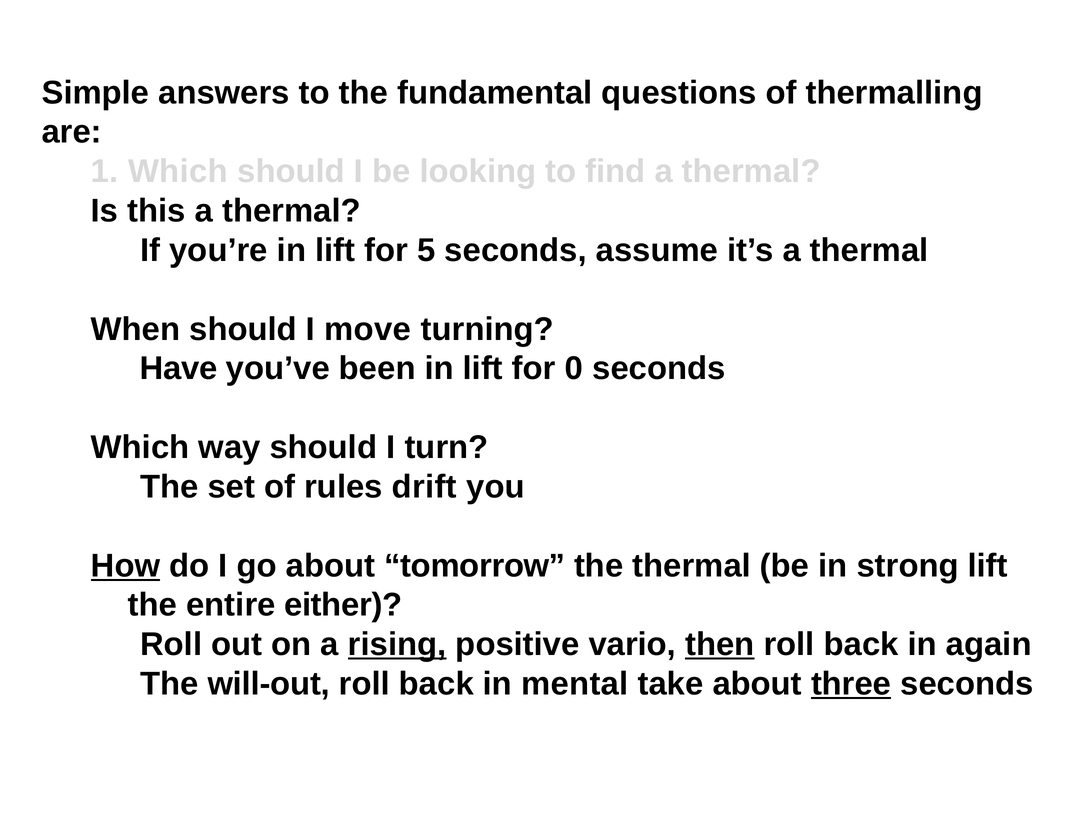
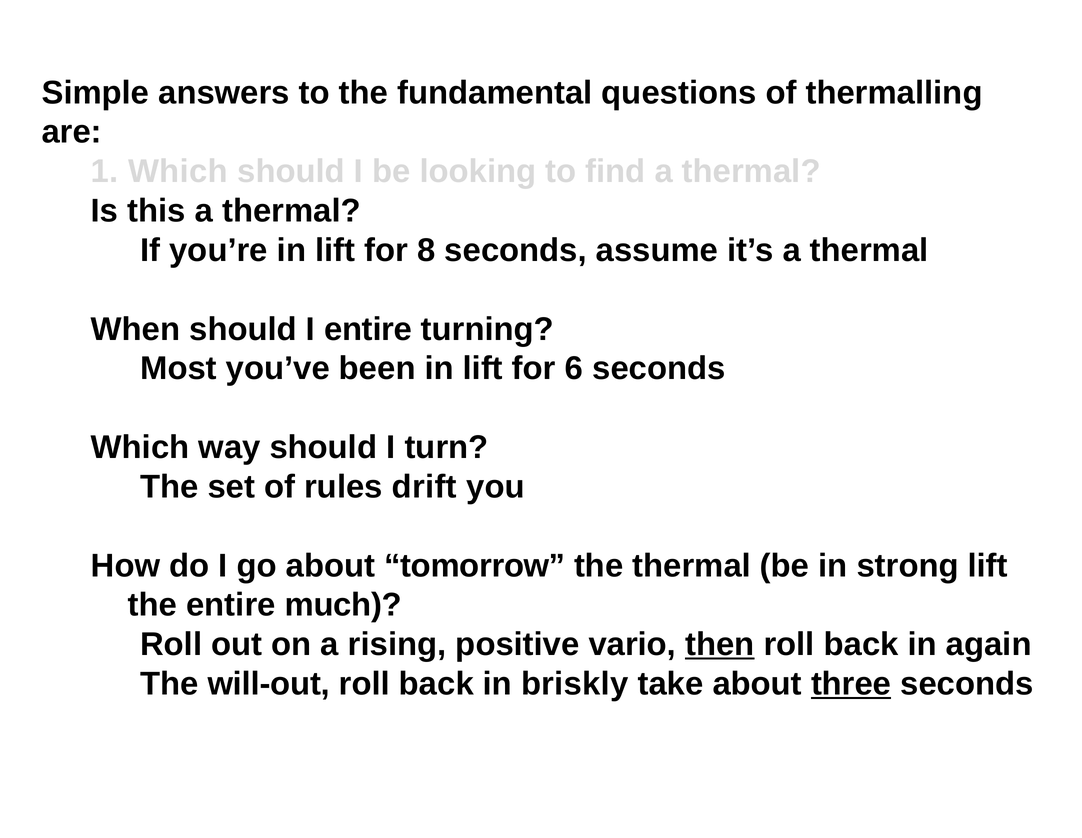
5: 5 -> 8 (426, 250)
I move: move -> entire (368, 329)
Have: Have -> Most (178, 369)
0: 0 -> 6 (574, 369)
How underline: present -> none (126, 566)
either: either -> much (343, 605)
rising underline: present -> none (397, 644)
mental: mental -> briskly (575, 684)
